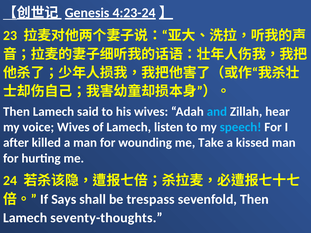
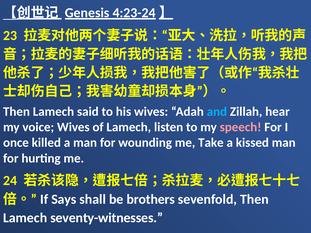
speech colour: light blue -> pink (241, 127)
after: after -> once (16, 143)
trespass: trespass -> brothers (151, 199)
seventy-thoughts: seventy-thoughts -> seventy-witnesses (107, 218)
